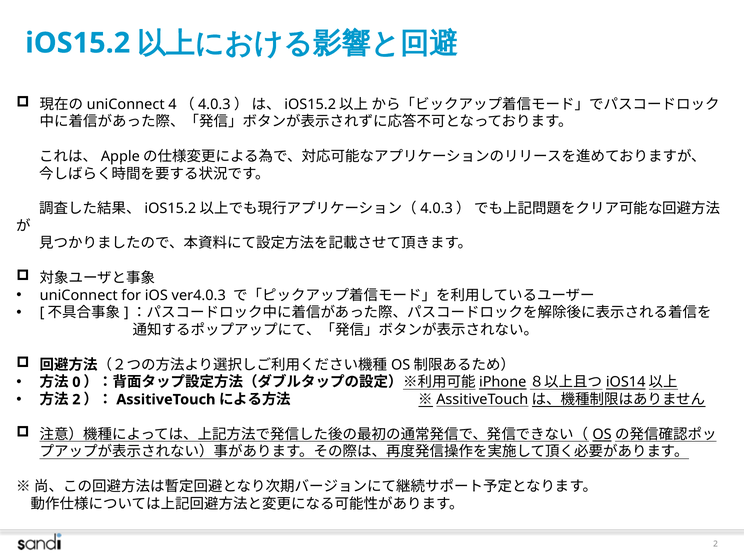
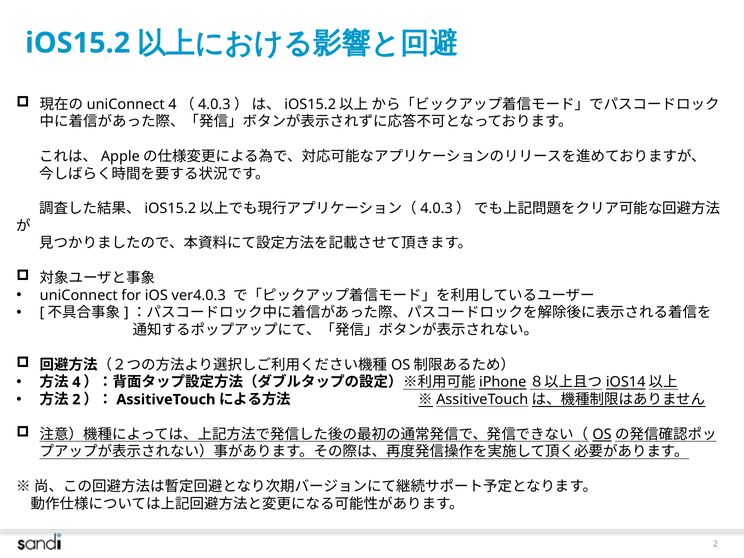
0: 0 -> 4 (76, 382)
